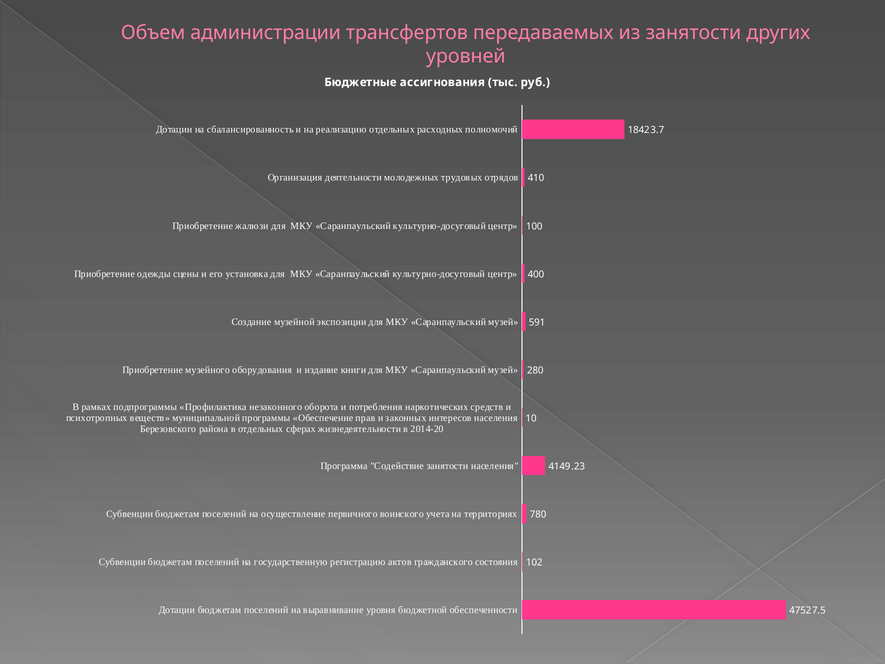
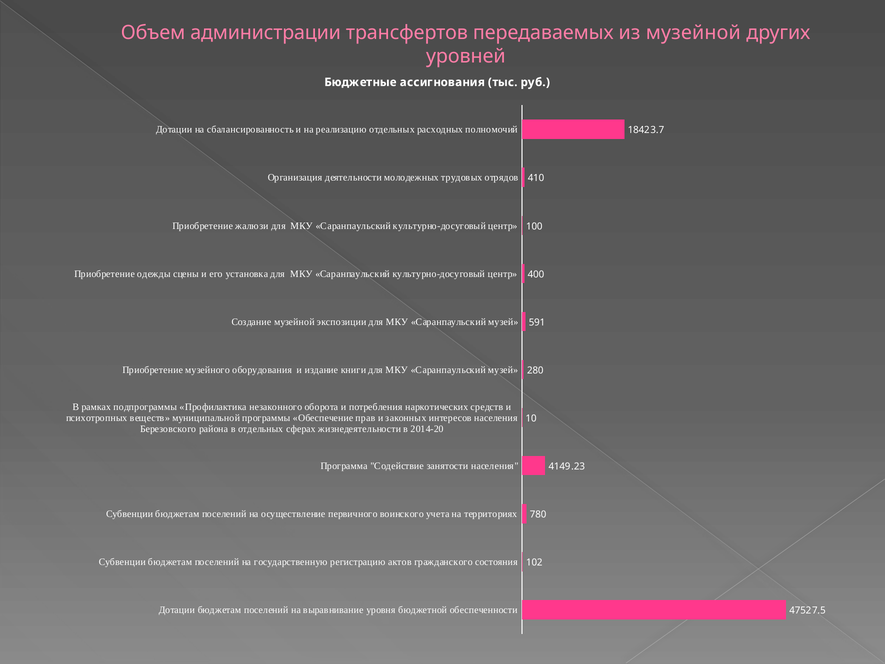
из занятости: занятости -> музейной (693, 33)
